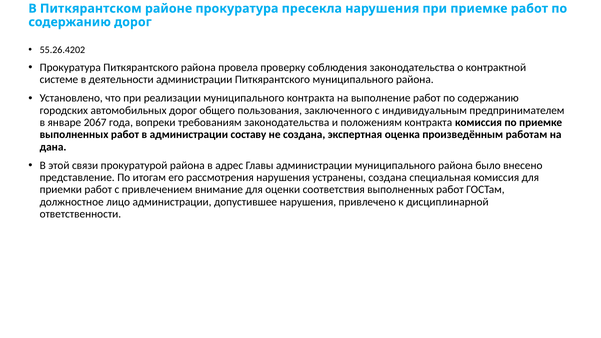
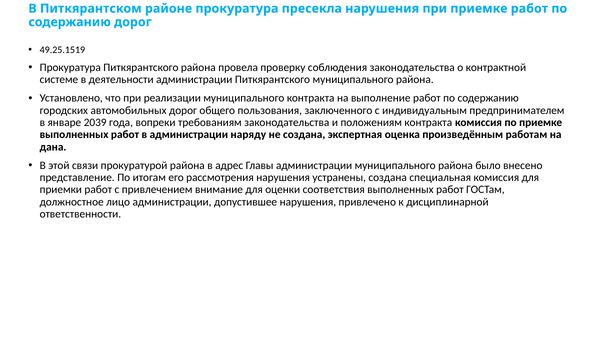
55.26.4202: 55.26.4202 -> 49.25.1519 (62, 50)
2067: 2067 -> 2039 (95, 123)
составу: составу -> наряду (248, 135)
